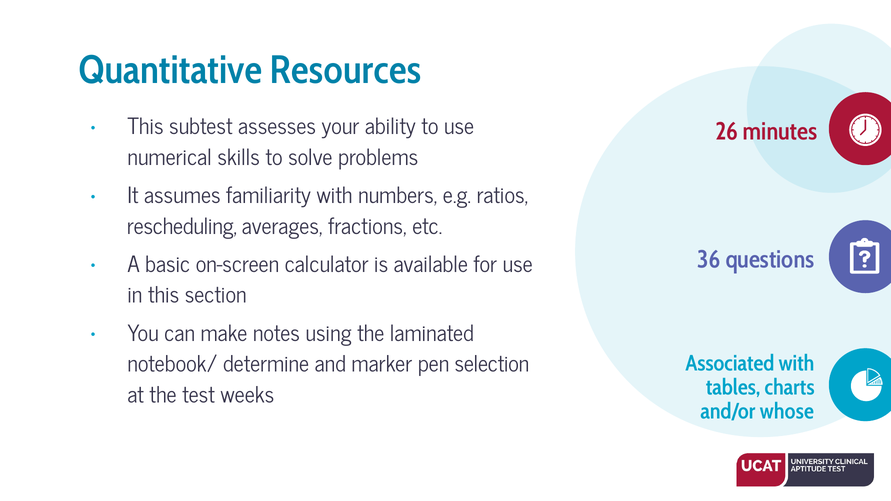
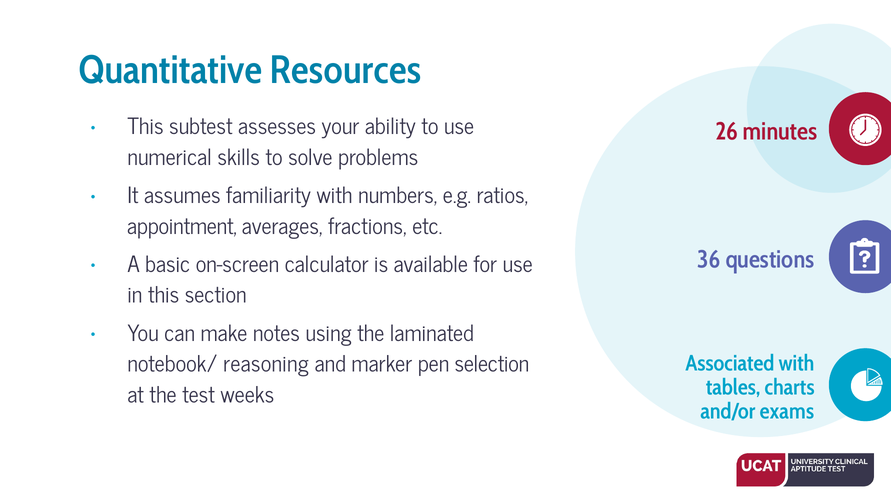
rescheduling: rescheduling -> appointment (182, 227)
determine: determine -> reasoning (266, 365)
whose: whose -> exams (787, 412)
